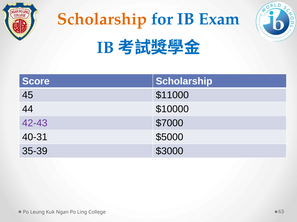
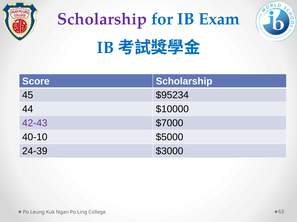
Scholarship colour: orange -> purple (102, 19)
$11000: $11000 -> $95234 (172, 95)
40-31: 40-31 -> 40-10 (35, 138)
35-39: 35-39 -> 24-39 (35, 152)
